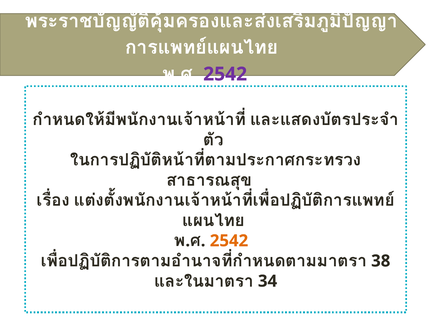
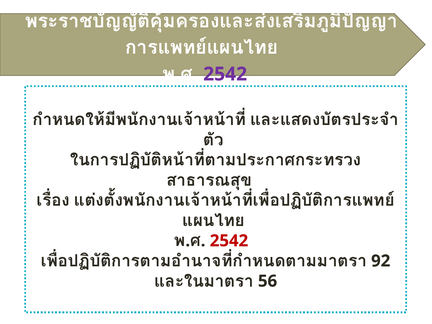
2542 colour: orange -> red (229, 241)
38: 38 -> 92 (381, 261)
34: 34 -> 56 (268, 281)
